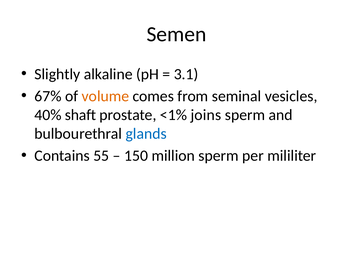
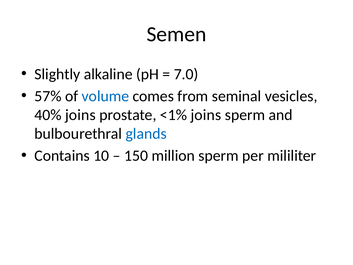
3.1: 3.1 -> 7.0 (186, 74)
67%: 67% -> 57% (48, 96)
volume colour: orange -> blue (105, 96)
40% shaft: shaft -> joins (80, 115)
55: 55 -> 10 (101, 156)
